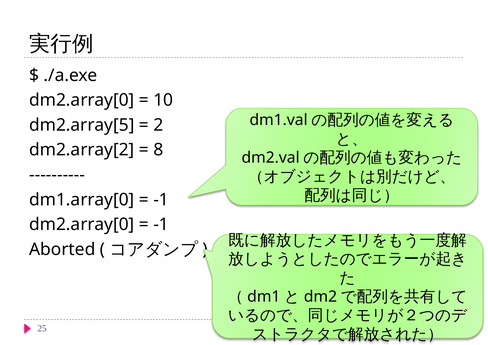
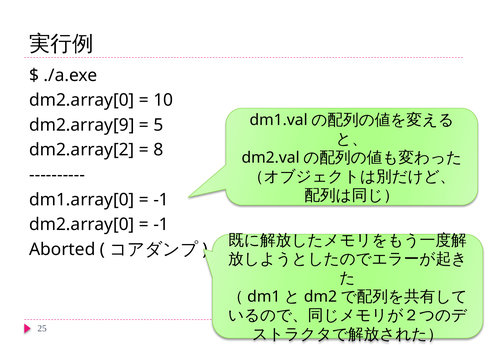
dm2.array[5: dm2.array[5 -> dm2.array[9 (82, 125)
2: 2 -> 5 (158, 125)
